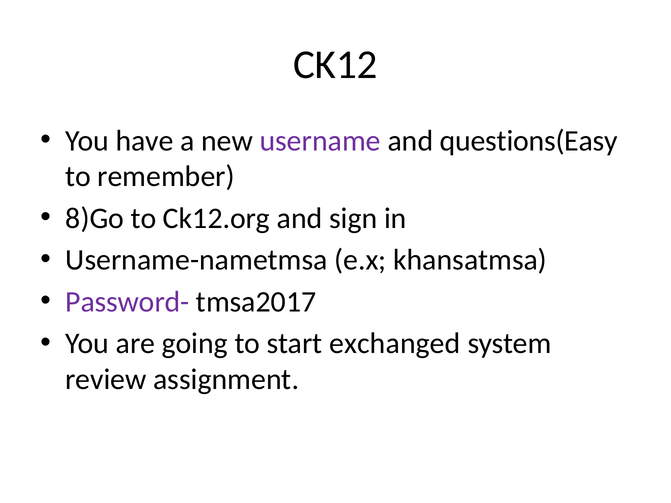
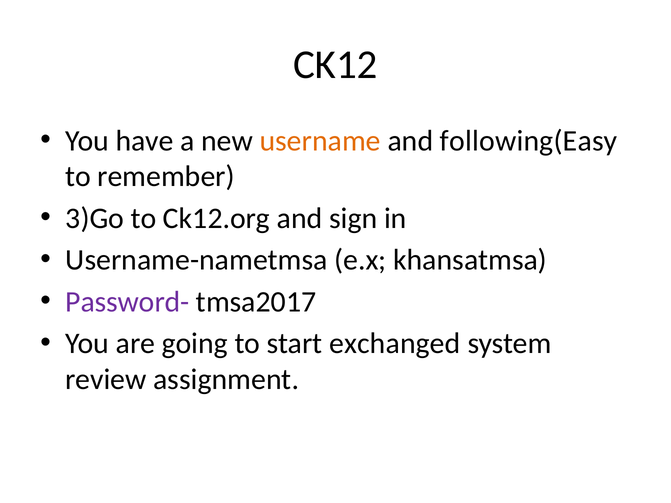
username colour: purple -> orange (320, 141)
questions(Easy: questions(Easy -> following(Easy (529, 141)
8)Go: 8)Go -> 3)Go (95, 218)
